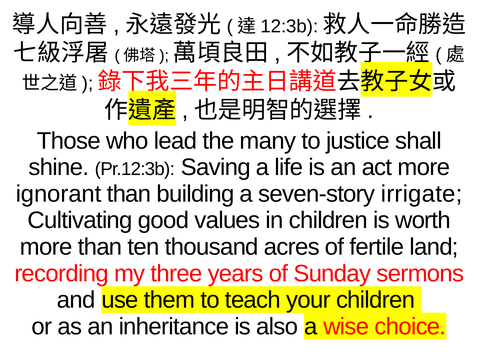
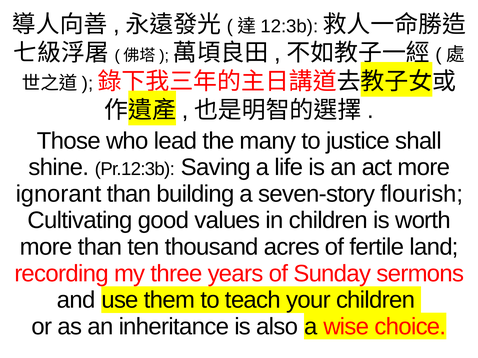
irrigate: irrigate -> flourish (422, 194)
